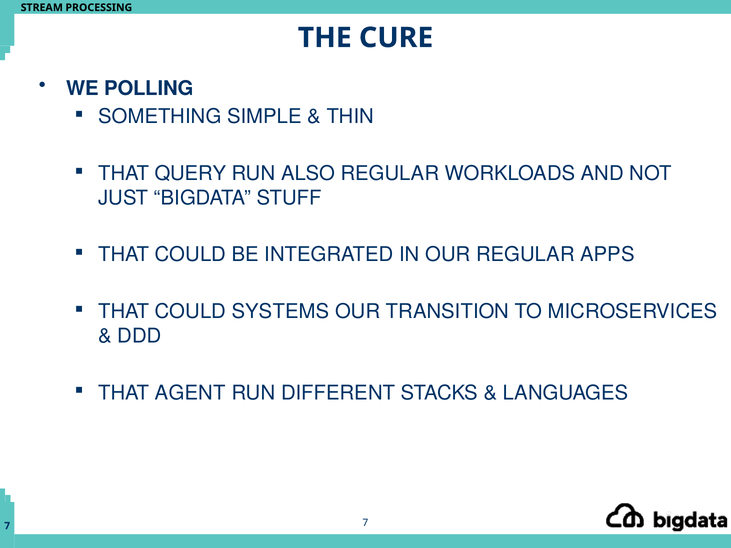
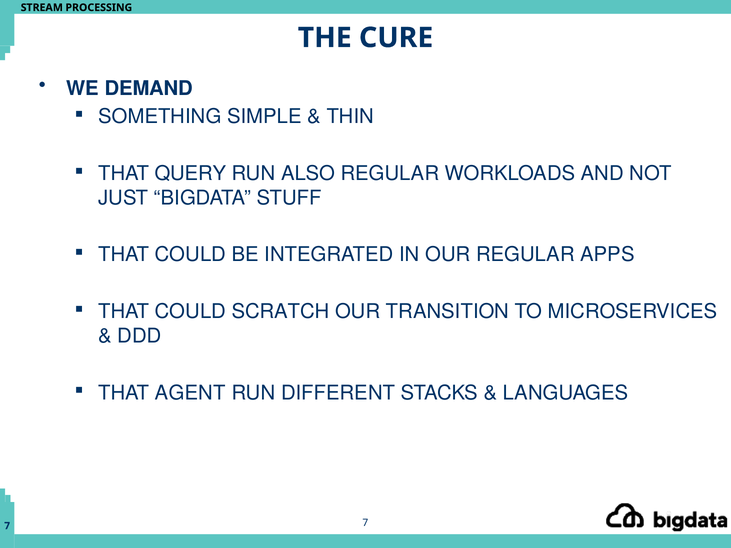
POLLING: POLLING -> DEMAND (149, 88)
SYSTEMS: SYSTEMS -> SCRATCH (281, 312)
